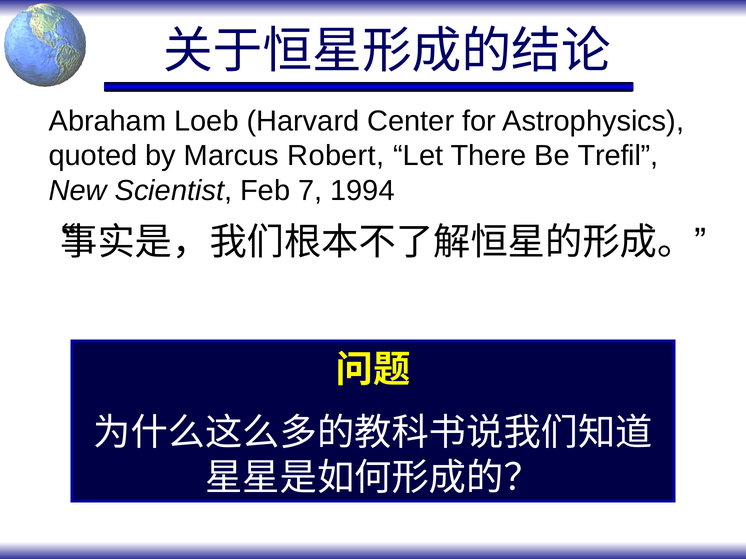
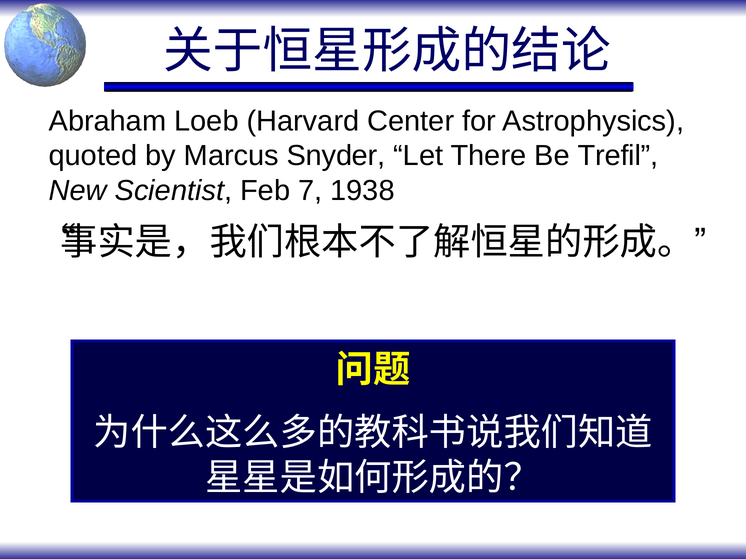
Robert: Robert -> Snyder (336, 156)
1994: 1994 -> 1938 (362, 191)
